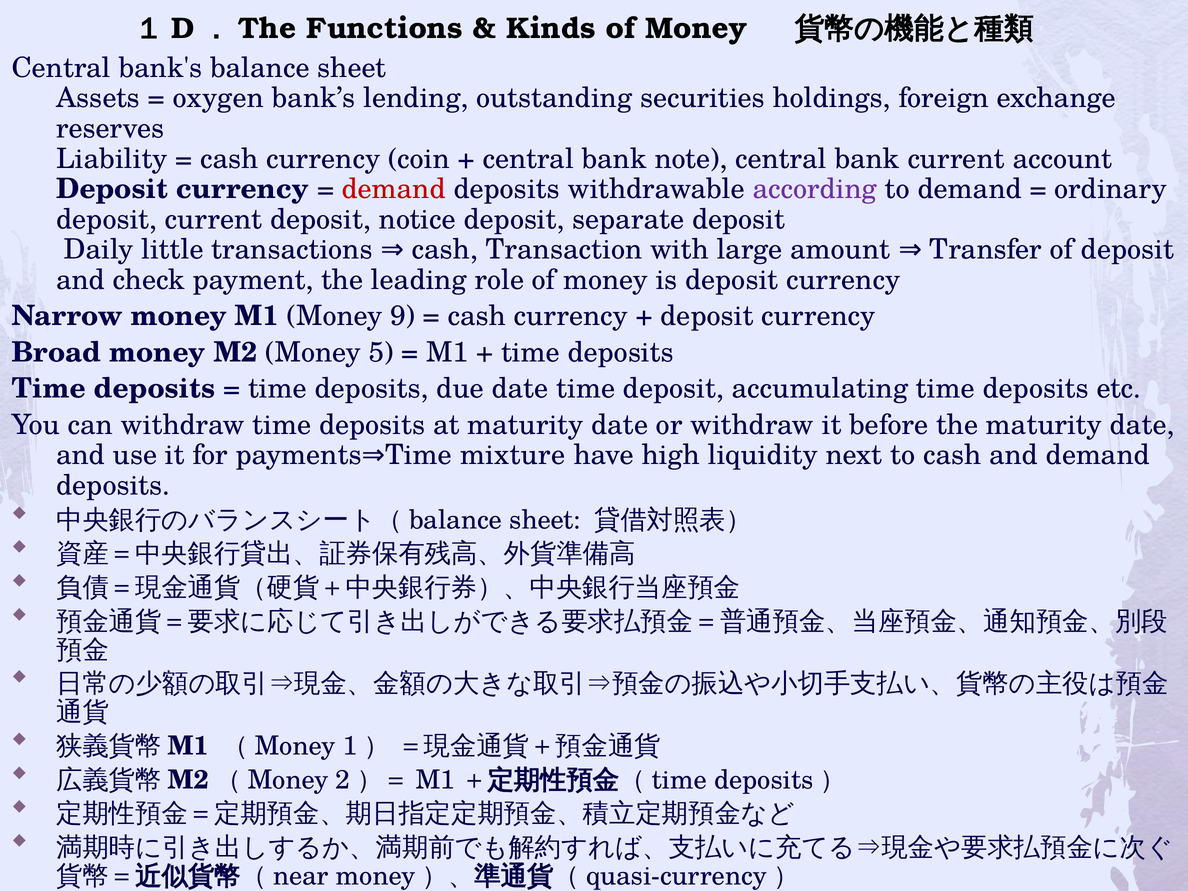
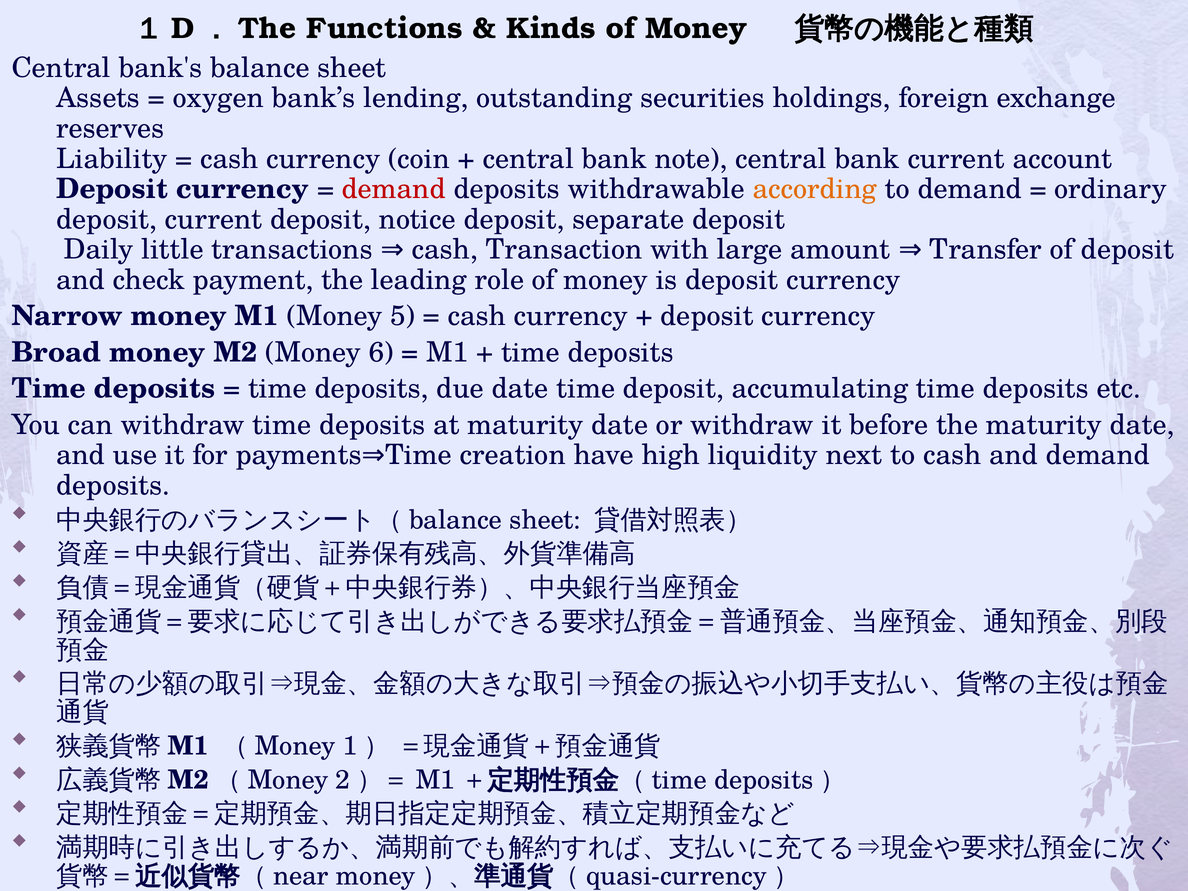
according colour: purple -> orange (815, 189)
9: 9 -> 5 (403, 316)
5: 5 -> 6 (381, 352)
mixture: mixture -> creation (513, 455)
